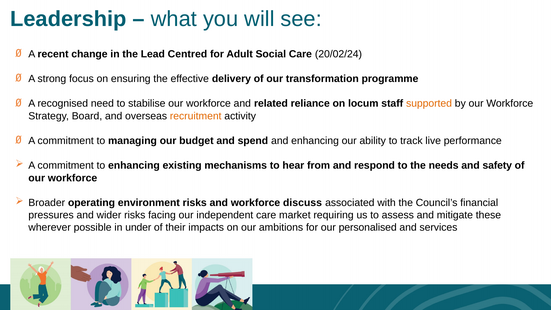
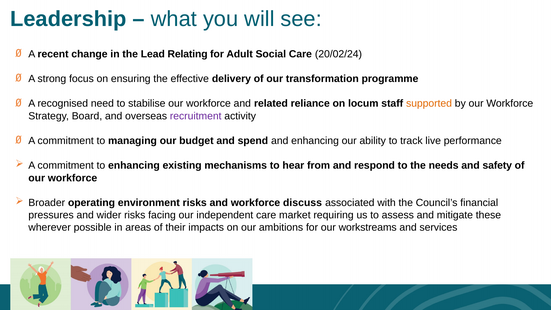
Centred: Centred -> Relating (188, 54)
recruitment colour: orange -> purple (196, 116)
under: under -> areas (138, 228)
personalised: personalised -> workstreams (368, 228)
